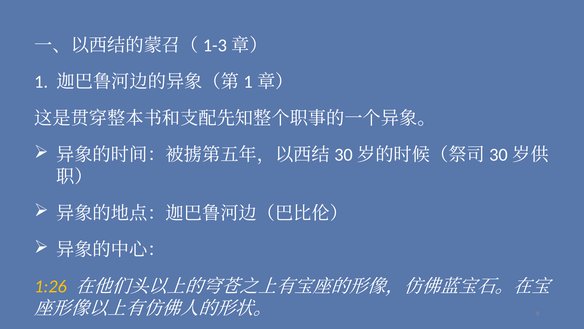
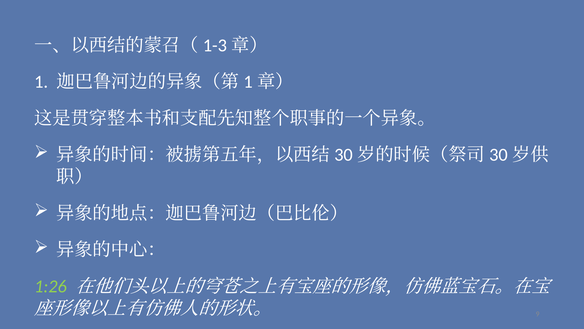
1:26 colour: yellow -> light green (51, 286)
